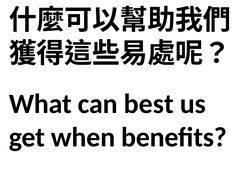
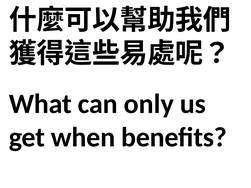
best: best -> only (149, 104)
